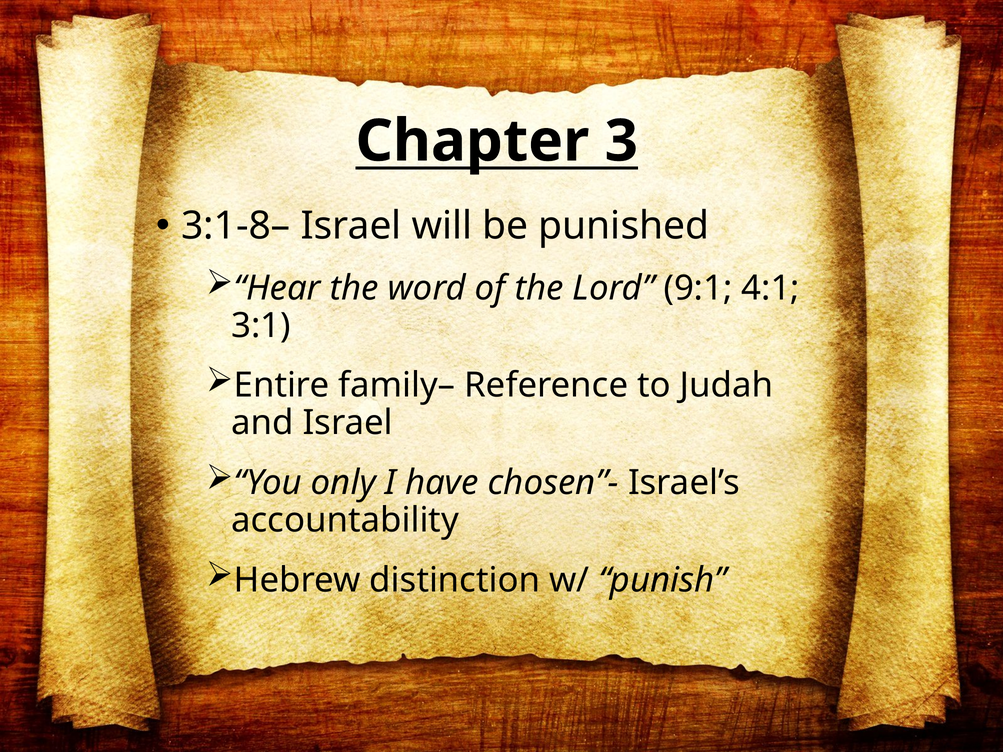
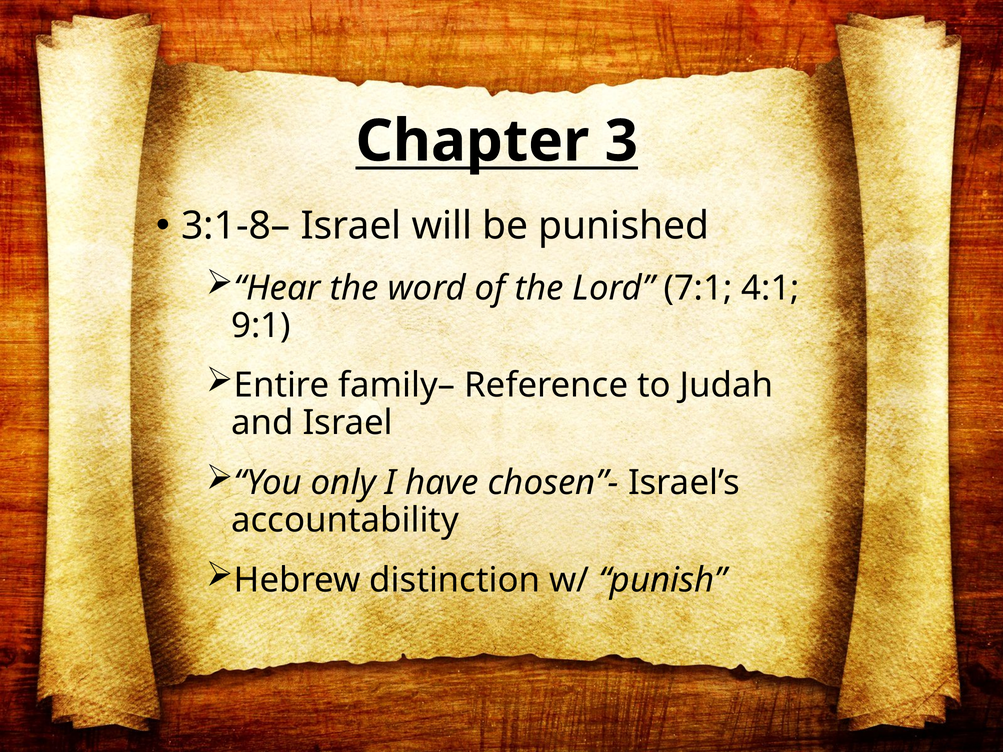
9:1: 9:1 -> 7:1 (698, 288)
3:1: 3:1 -> 9:1 (261, 326)
